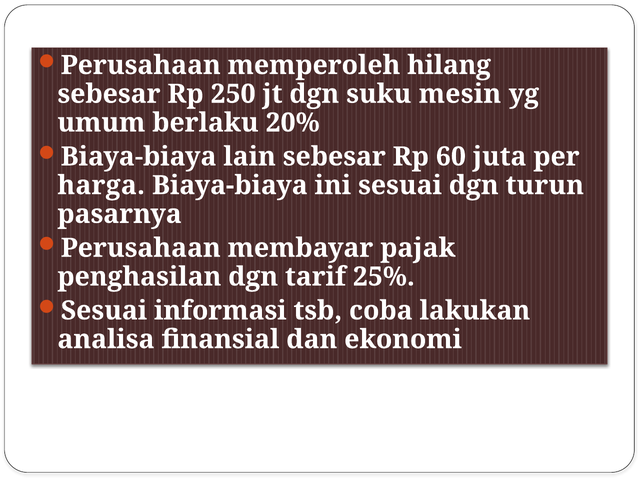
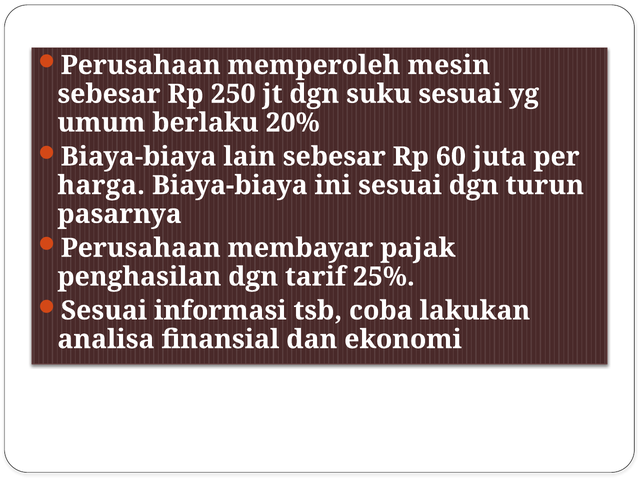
hilang: hilang -> mesin (449, 65)
suku mesin: mesin -> sesuai (460, 94)
